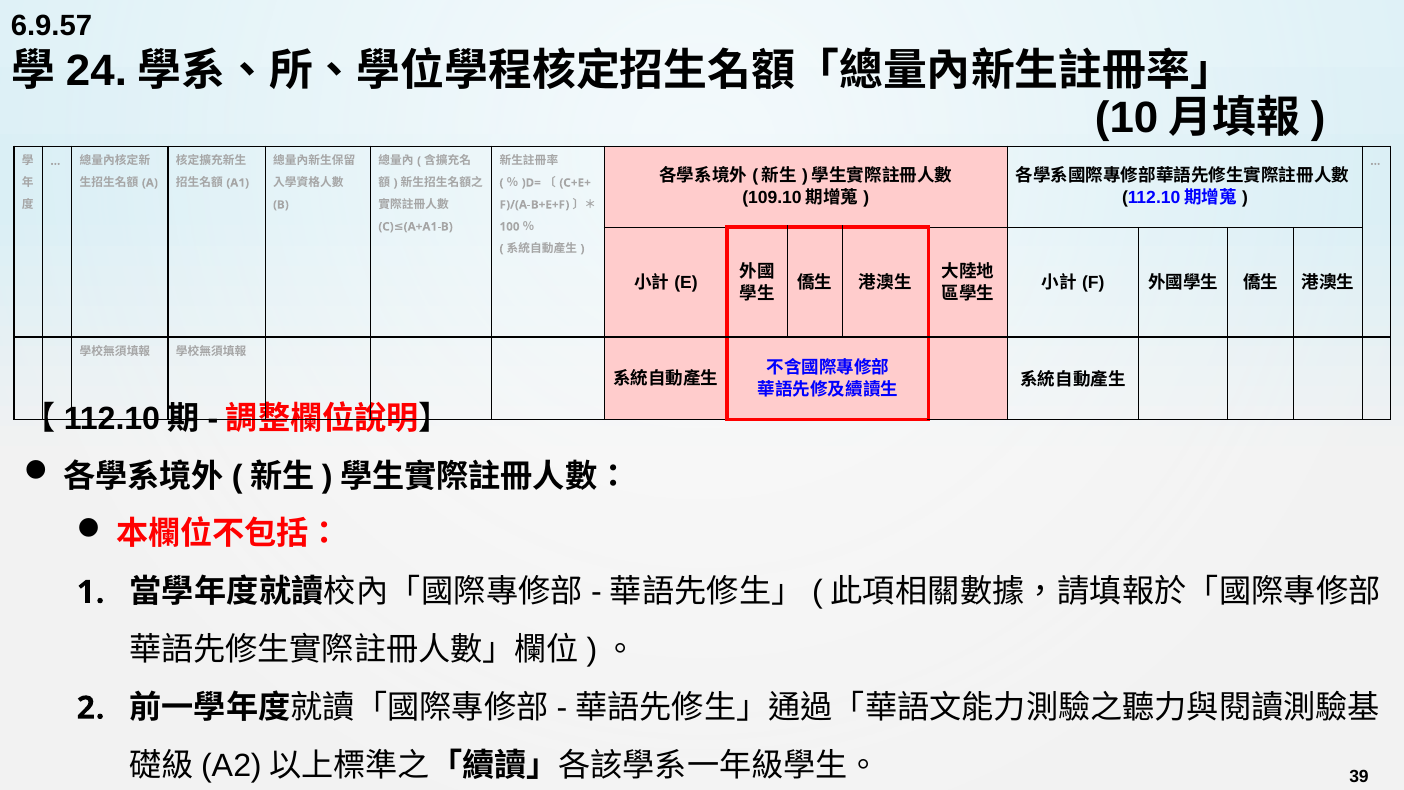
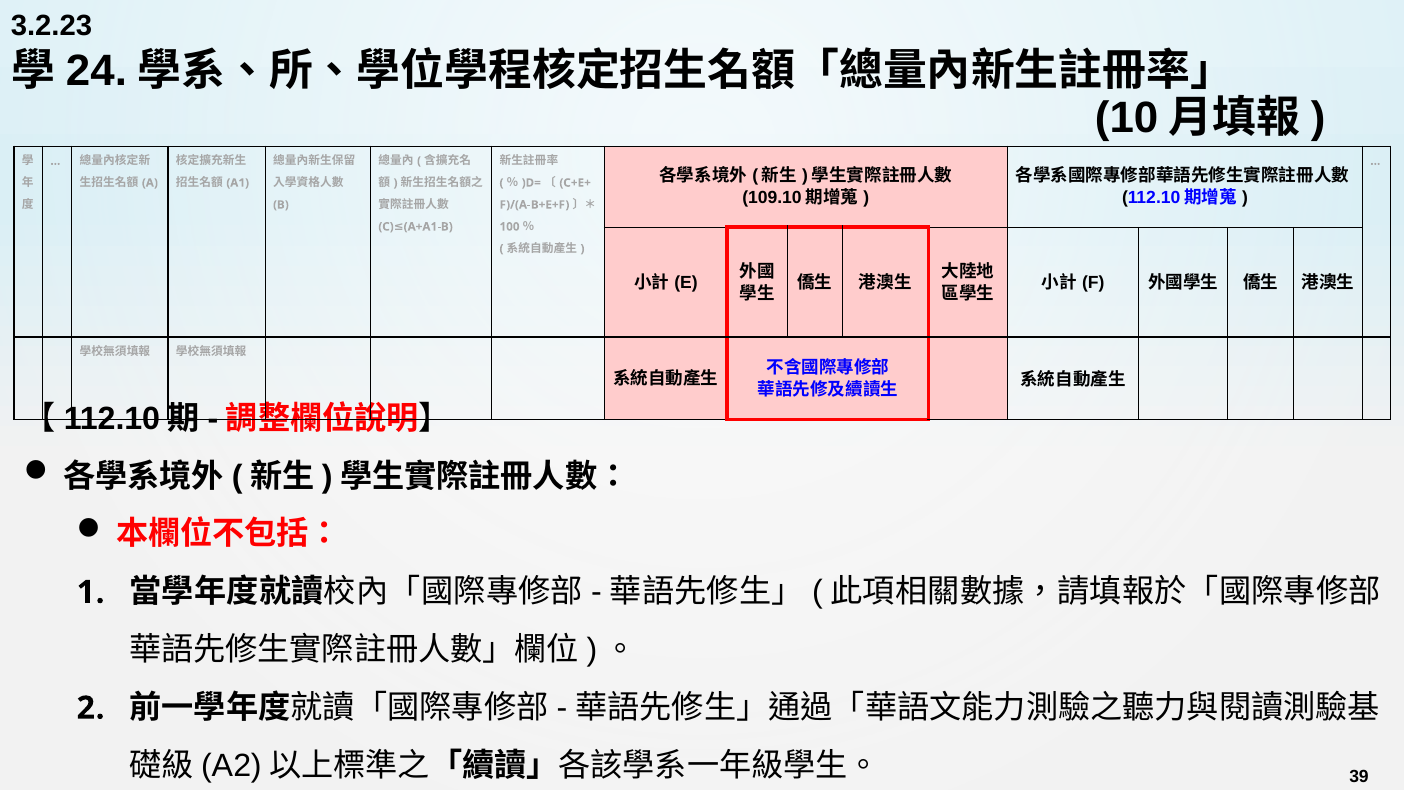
6.9.57: 6.9.57 -> 3.2.23 (51, 26)
